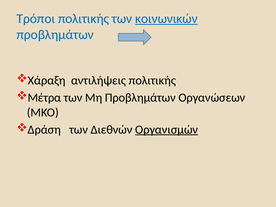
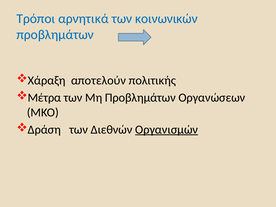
Τρόποι πολιτικής: πολιτικής -> αρνητικά (83, 19)
κοινωνικών underline: present -> none (166, 19)
αντιλήψεις: αντιλήψεις -> αποτελούν (98, 81)
